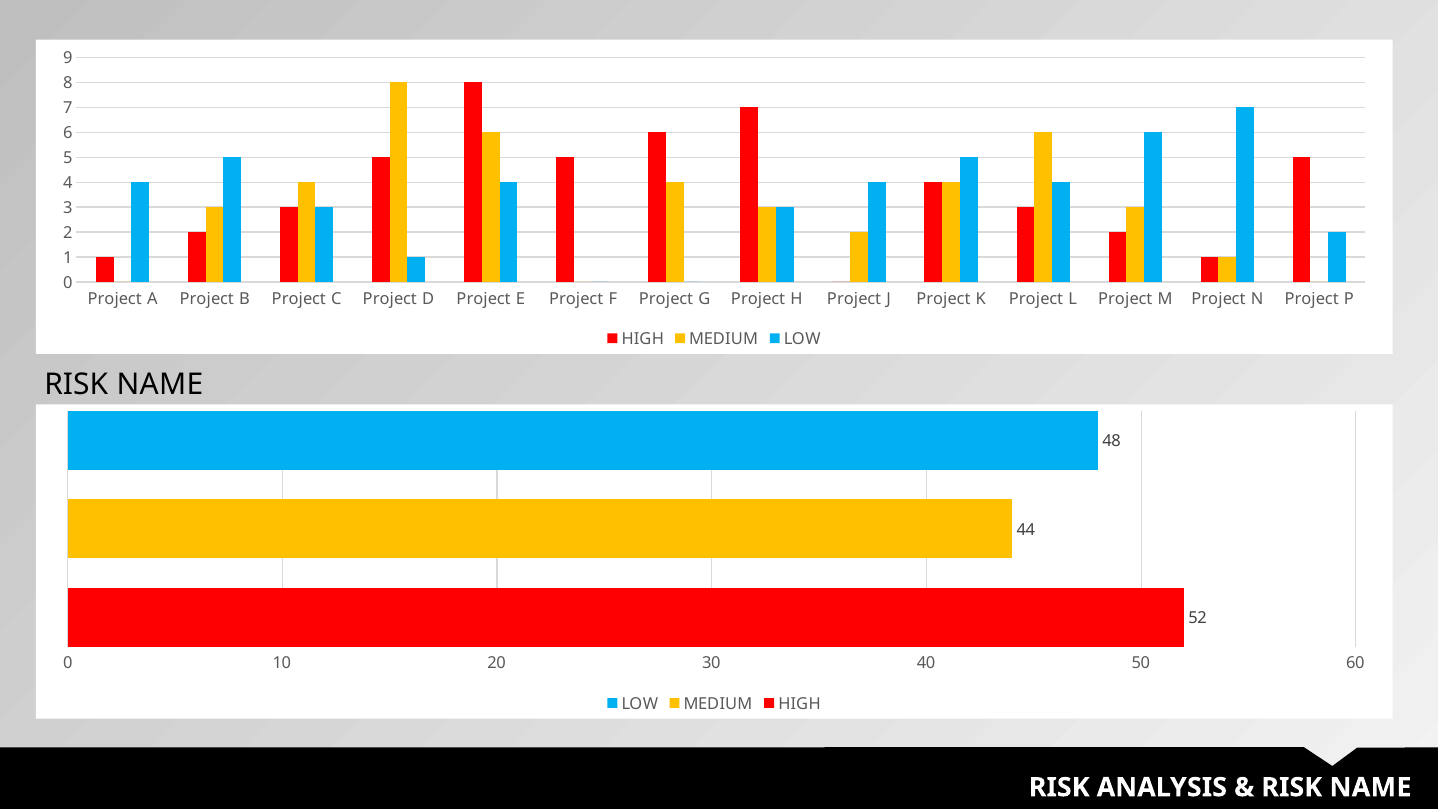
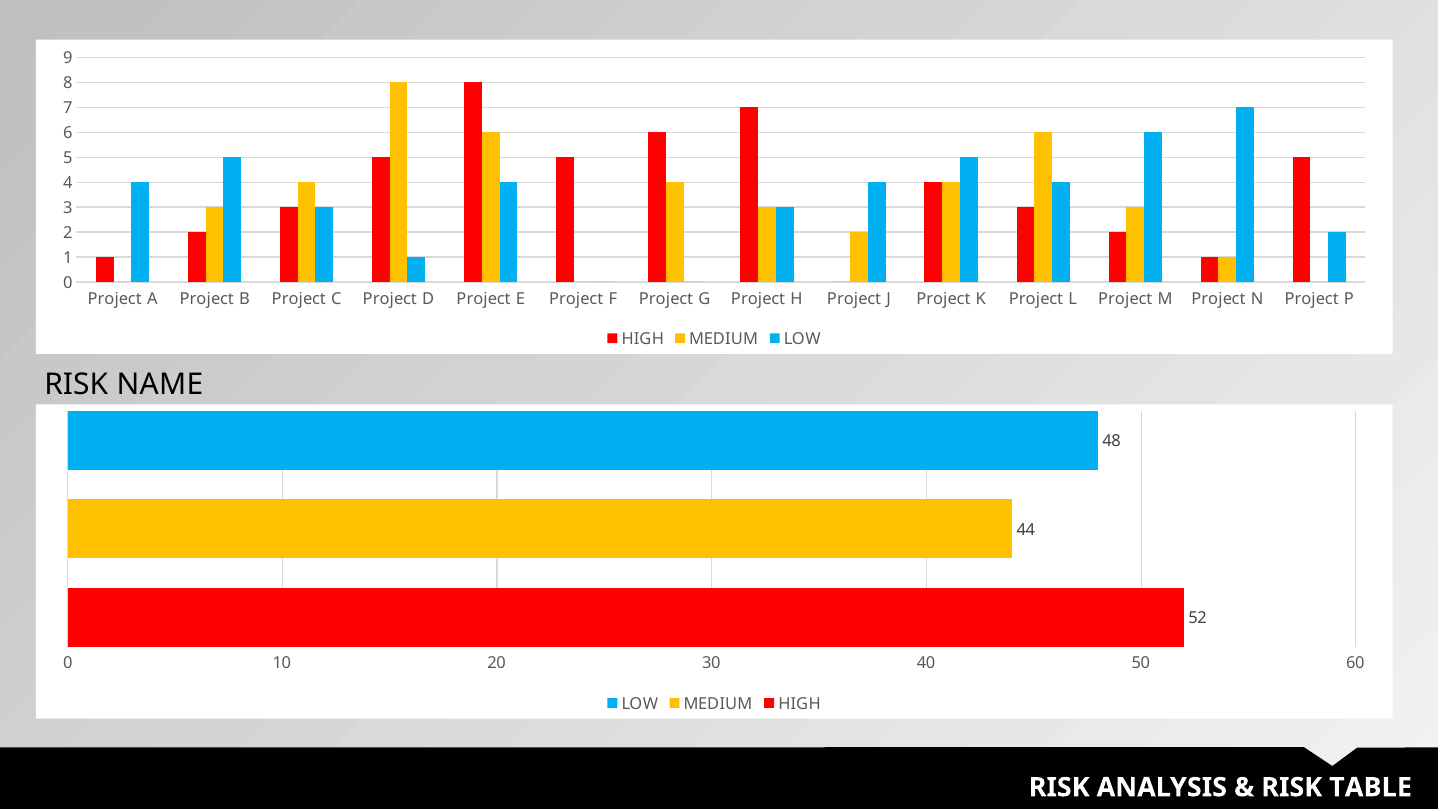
NAME: NAME -> TABLE (1371, 787)
